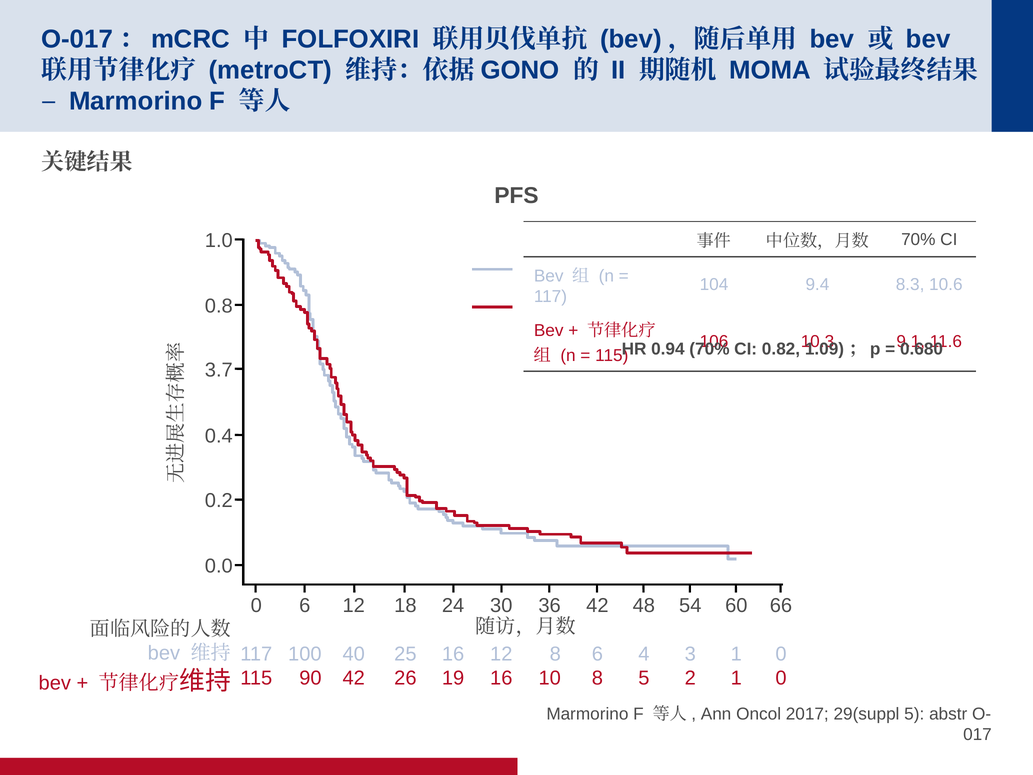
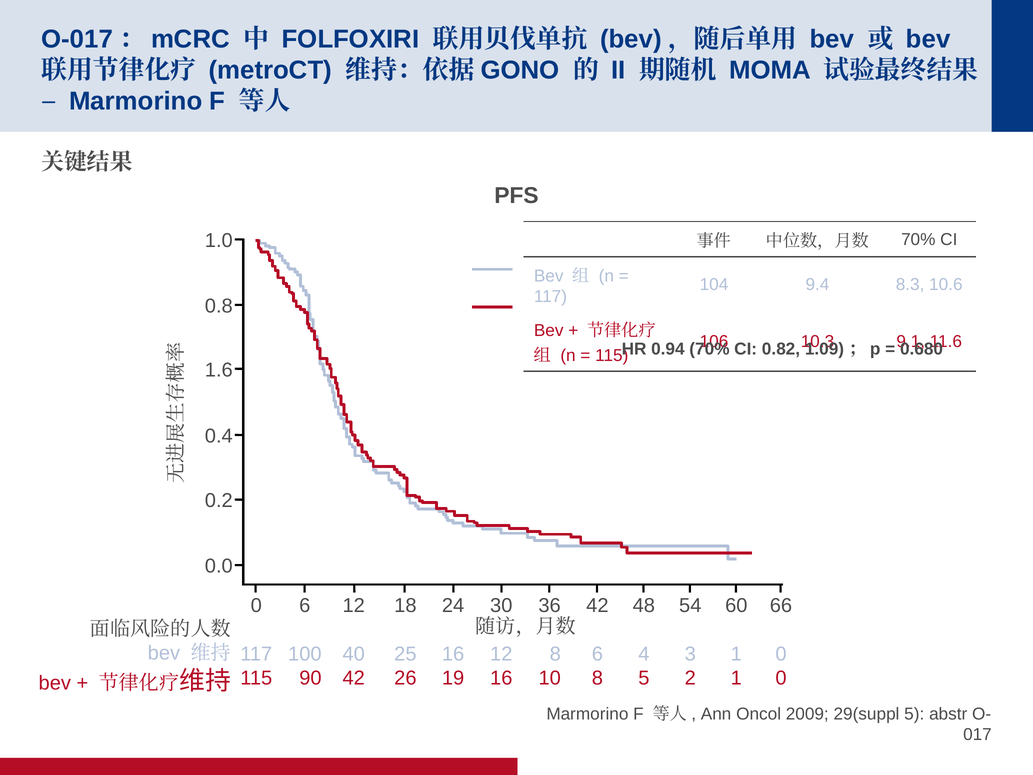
3.7: 3.7 -> 1.6 (219, 370)
2017: 2017 -> 2009 (807, 714)
